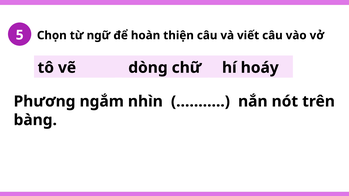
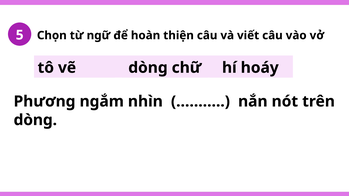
bàng: bàng -> dòng (35, 120)
